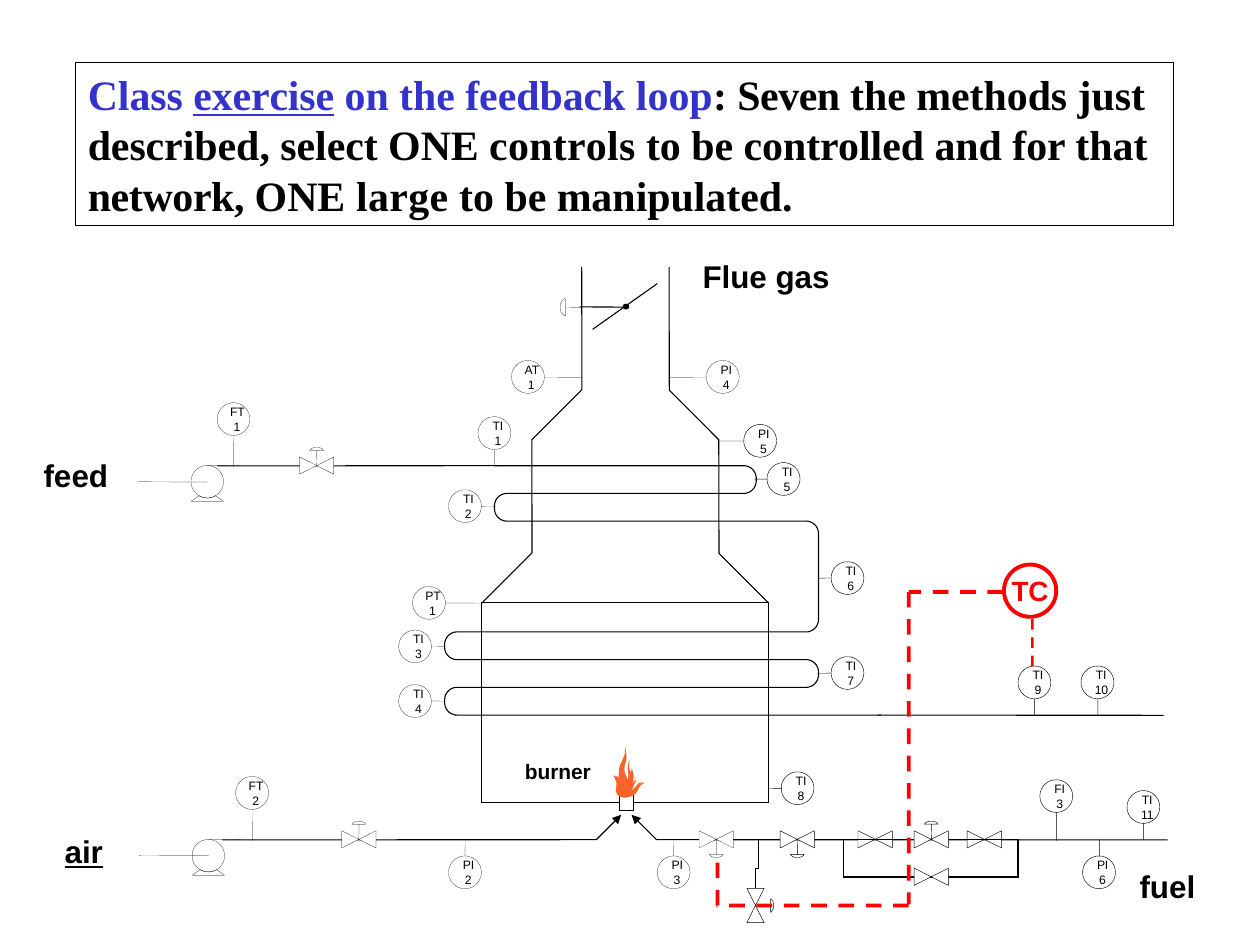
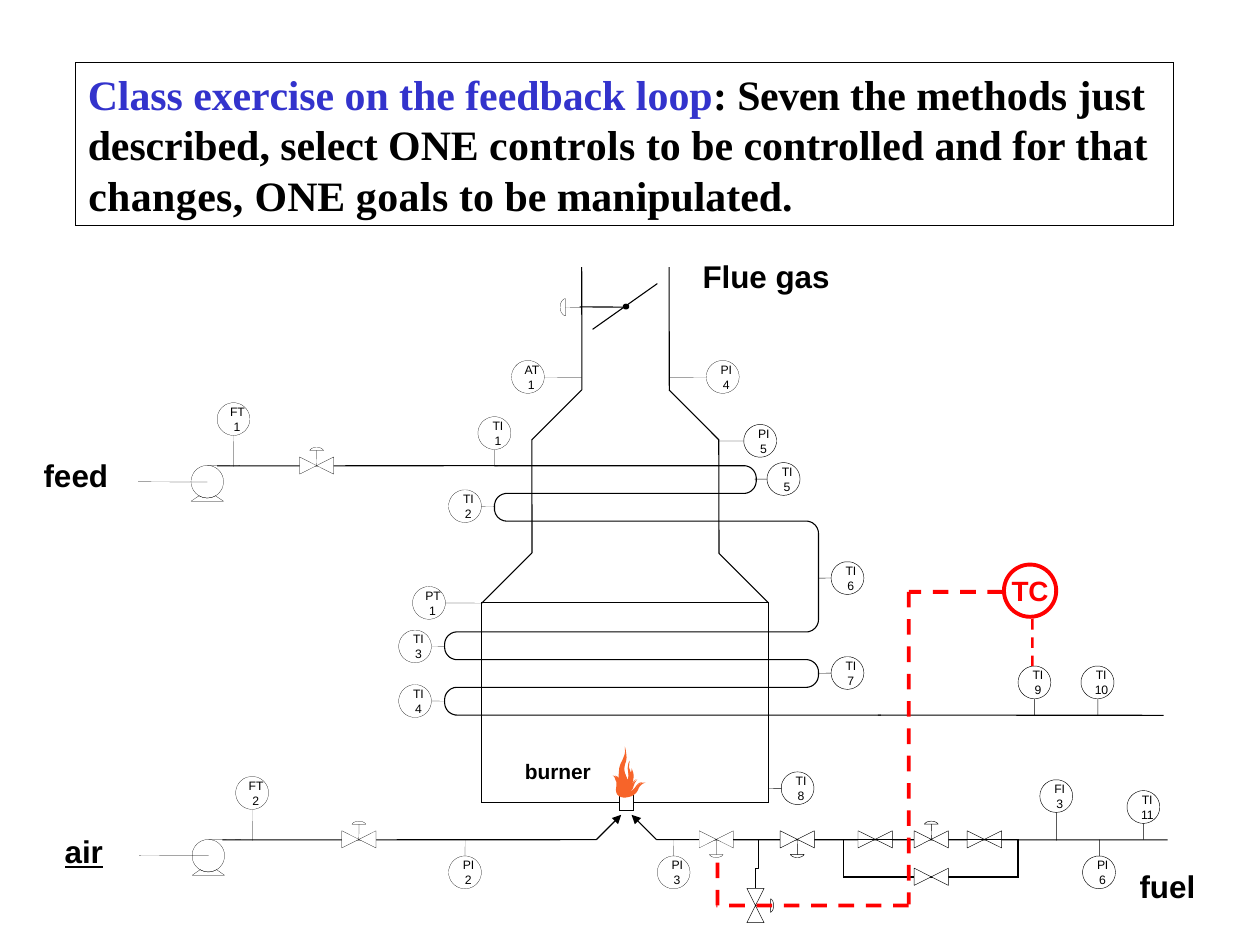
exercise underline: present -> none (264, 97)
network: network -> changes (166, 197)
large: large -> goals (402, 197)
